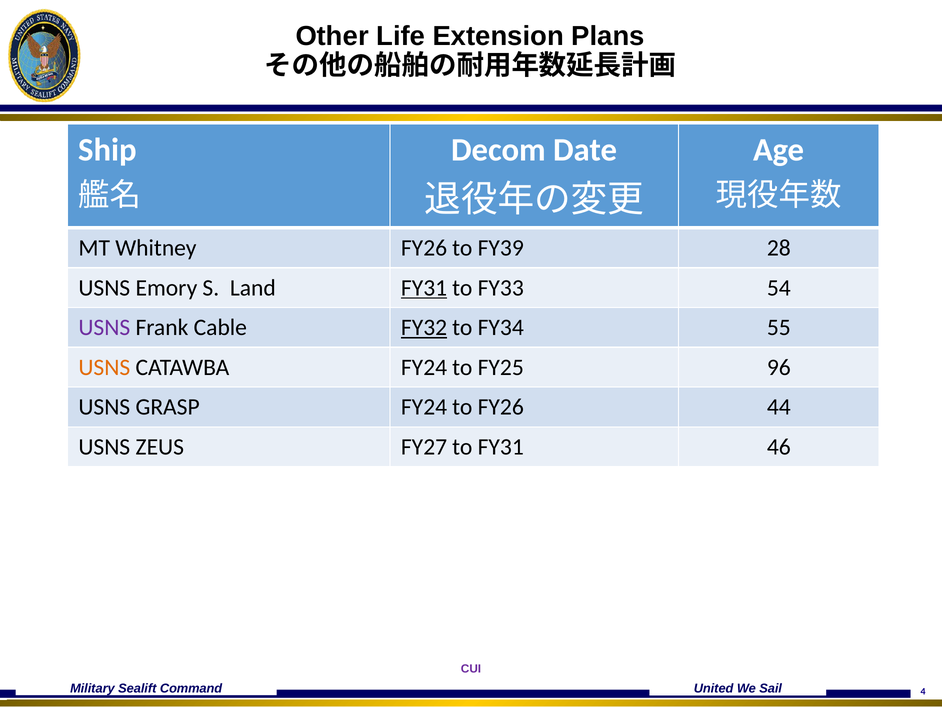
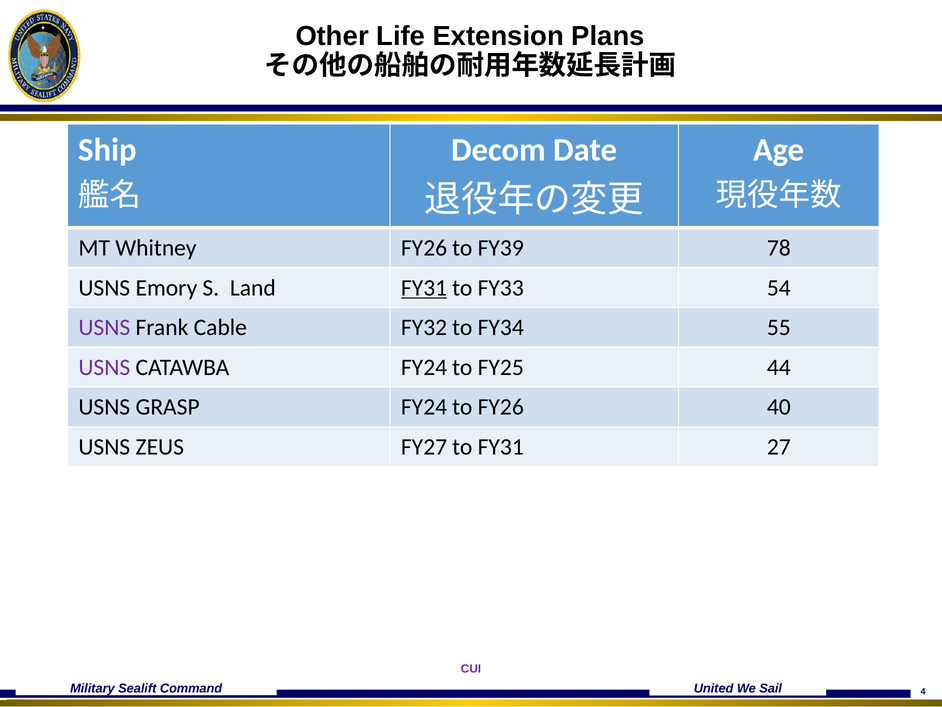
28: 28 -> 78 (779, 248)
FY32 underline: present -> none (424, 327)
USNS colour: orange -> purple (104, 367)
96: 96 -> 44 (779, 367)
44: 44 -> 40 (779, 407)
46: 46 -> 27 (779, 447)
